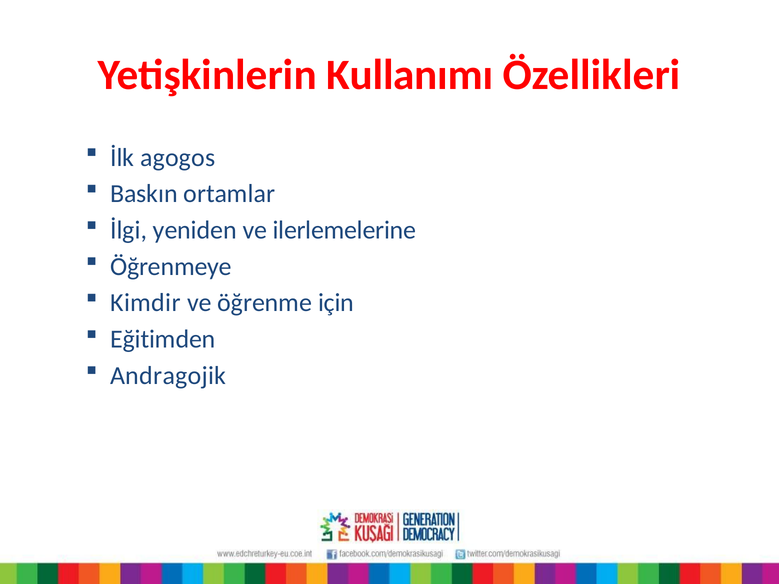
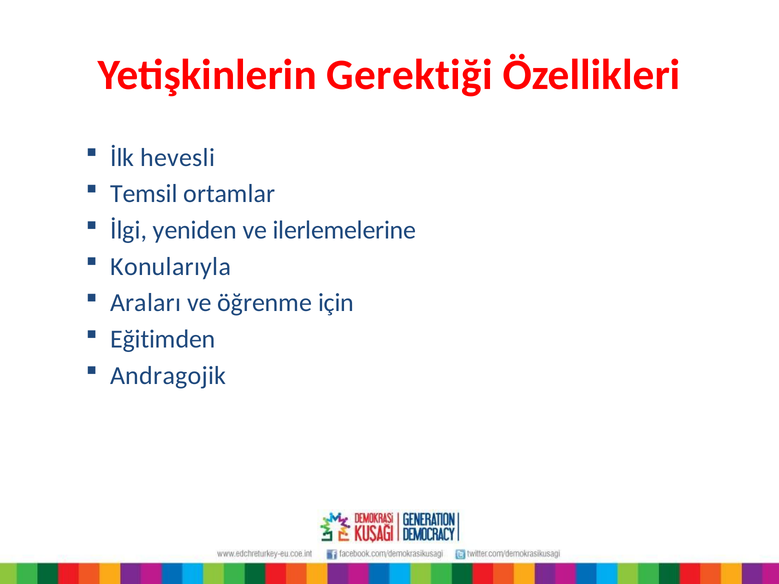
Kullanımı: Kullanımı -> Gerektiği (410, 75)
agogos: agogos -> hevesli (178, 158)
Baskın: Baskın -> Temsil (144, 194)
Öğrenmeye: Öğrenmeye -> Konularıyla (171, 267)
Kimdir: Kimdir -> Araları (146, 303)
